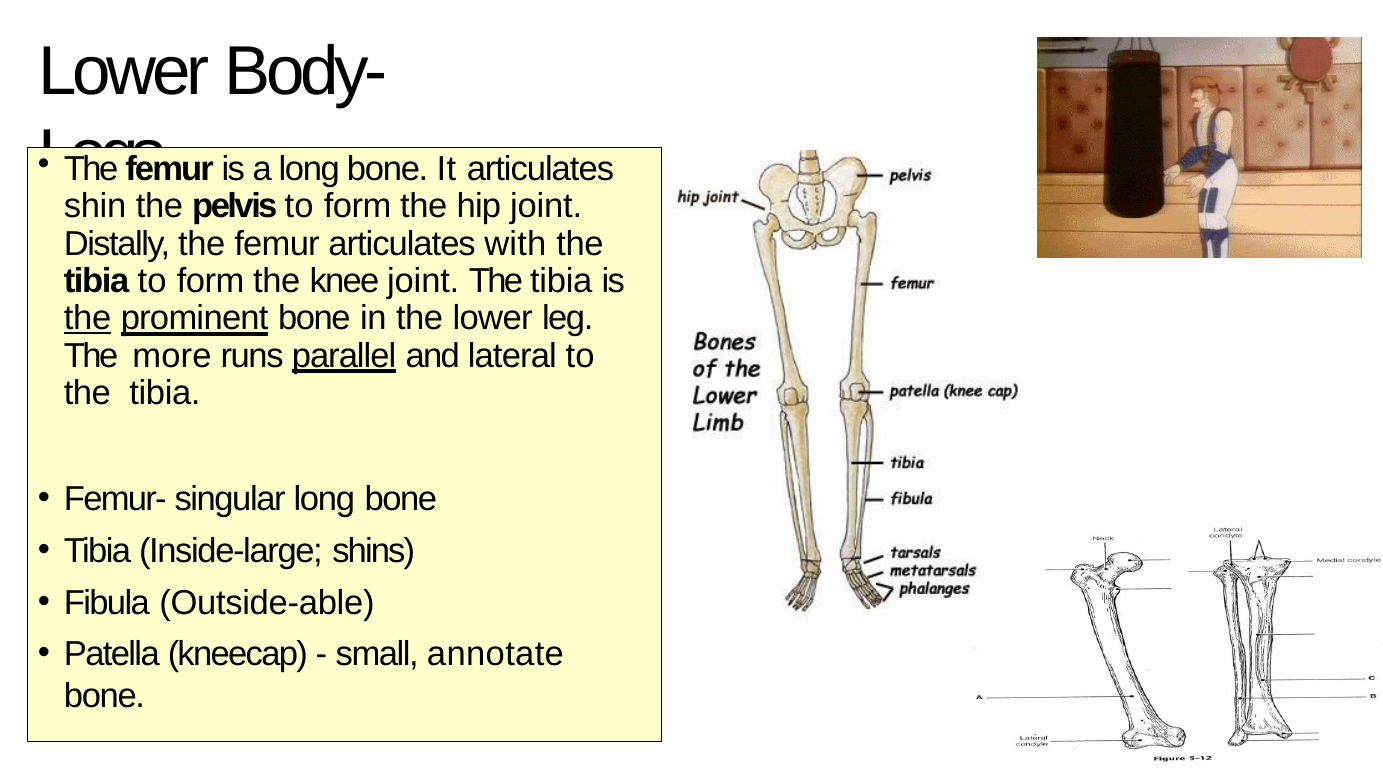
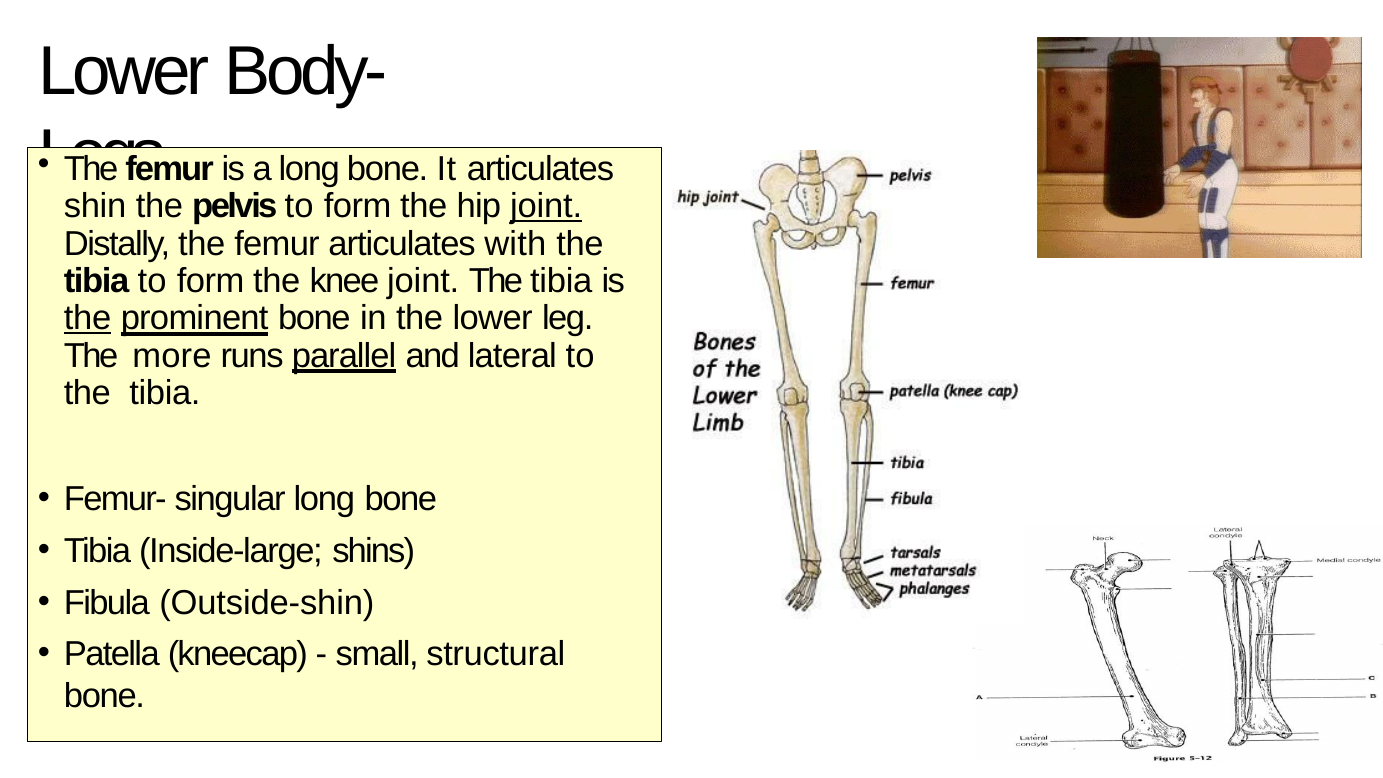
joint underline: none -> present (546, 207)
Outside-able: Outside-able -> Outside-shin (267, 603)
annotate: annotate -> structural (496, 654)
